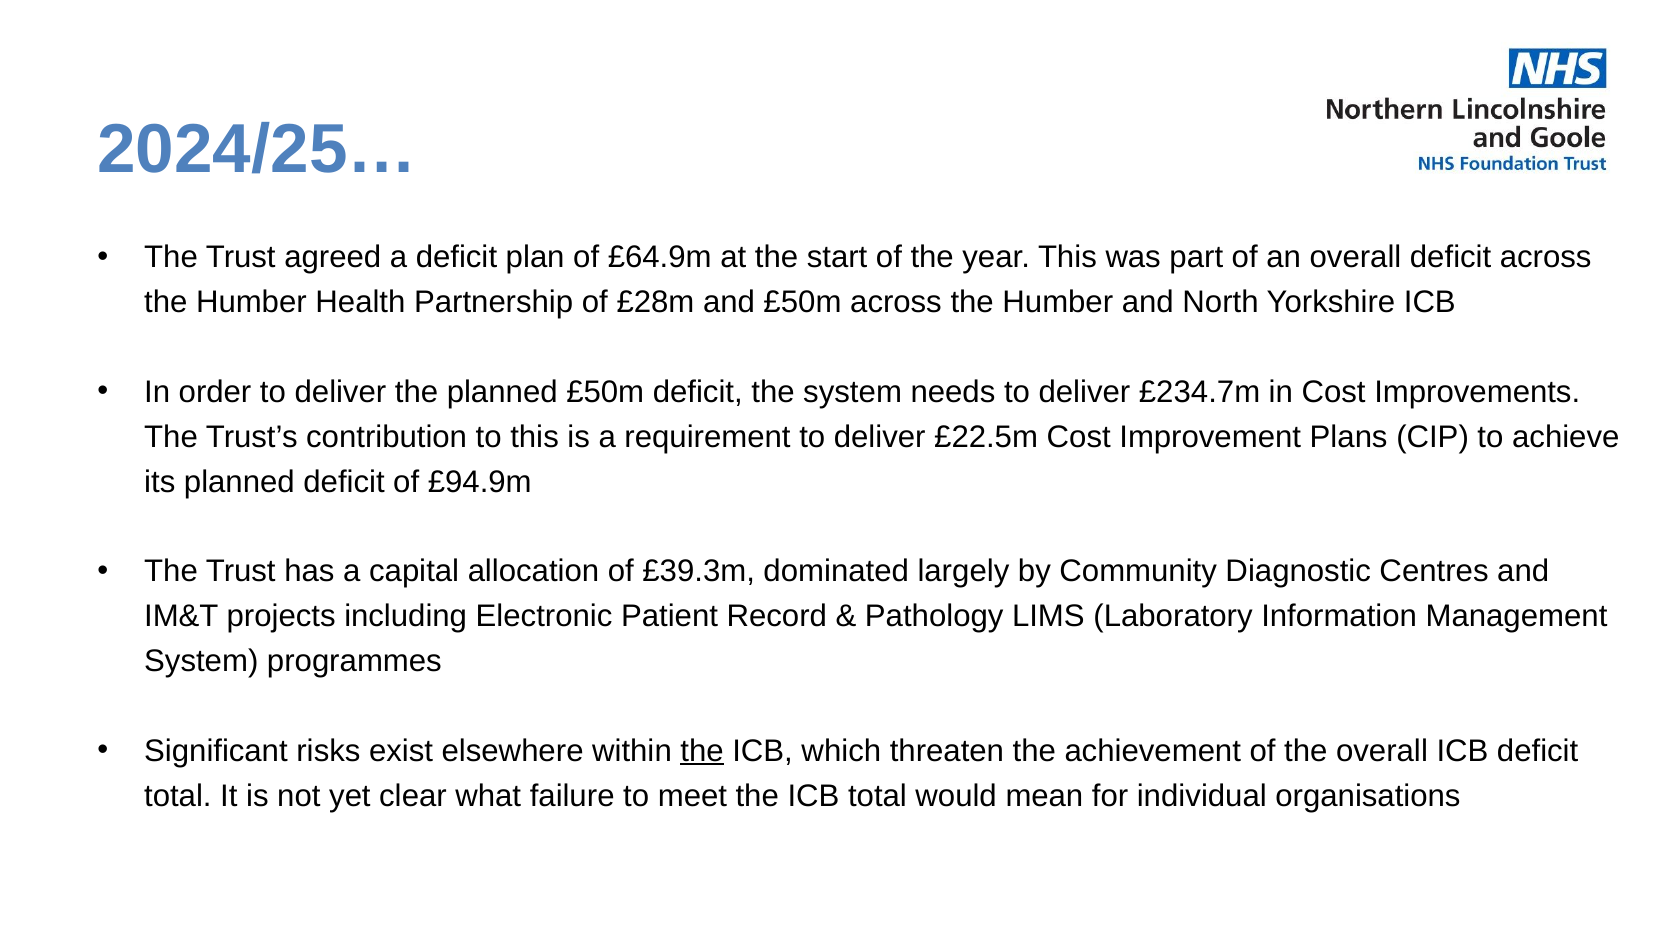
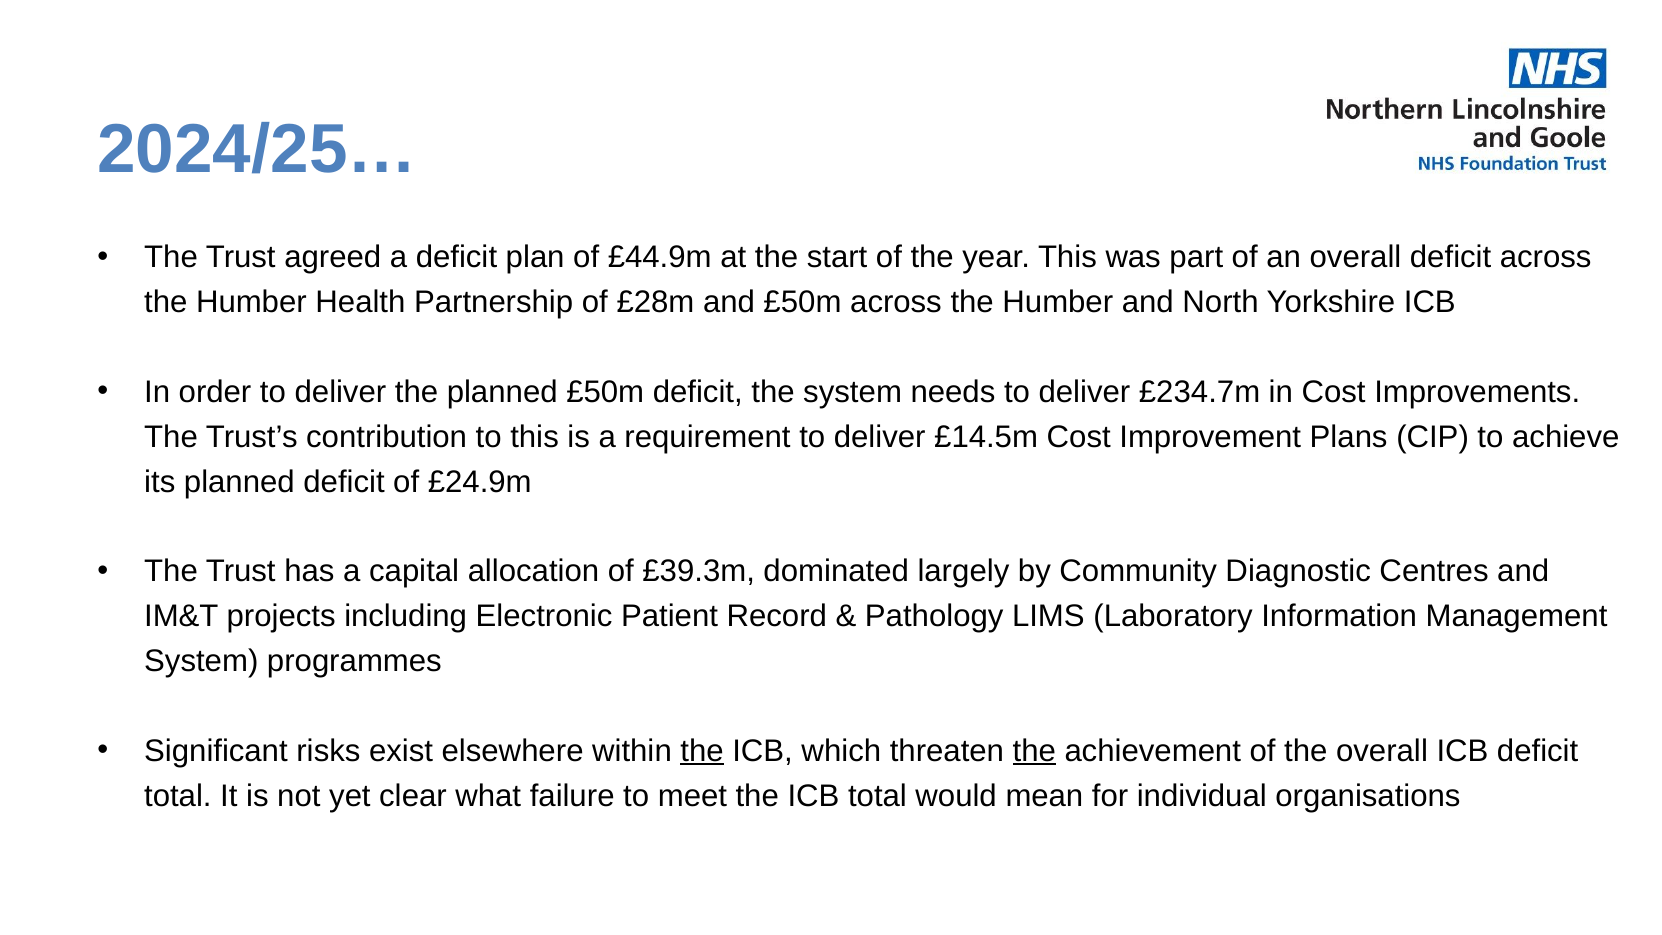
£64.9m: £64.9m -> £44.9m (660, 257)
£22.5m: £22.5m -> £14.5m (986, 437)
£94.9m: £94.9m -> £24.9m (480, 482)
the underline: none -> present (1034, 751)
